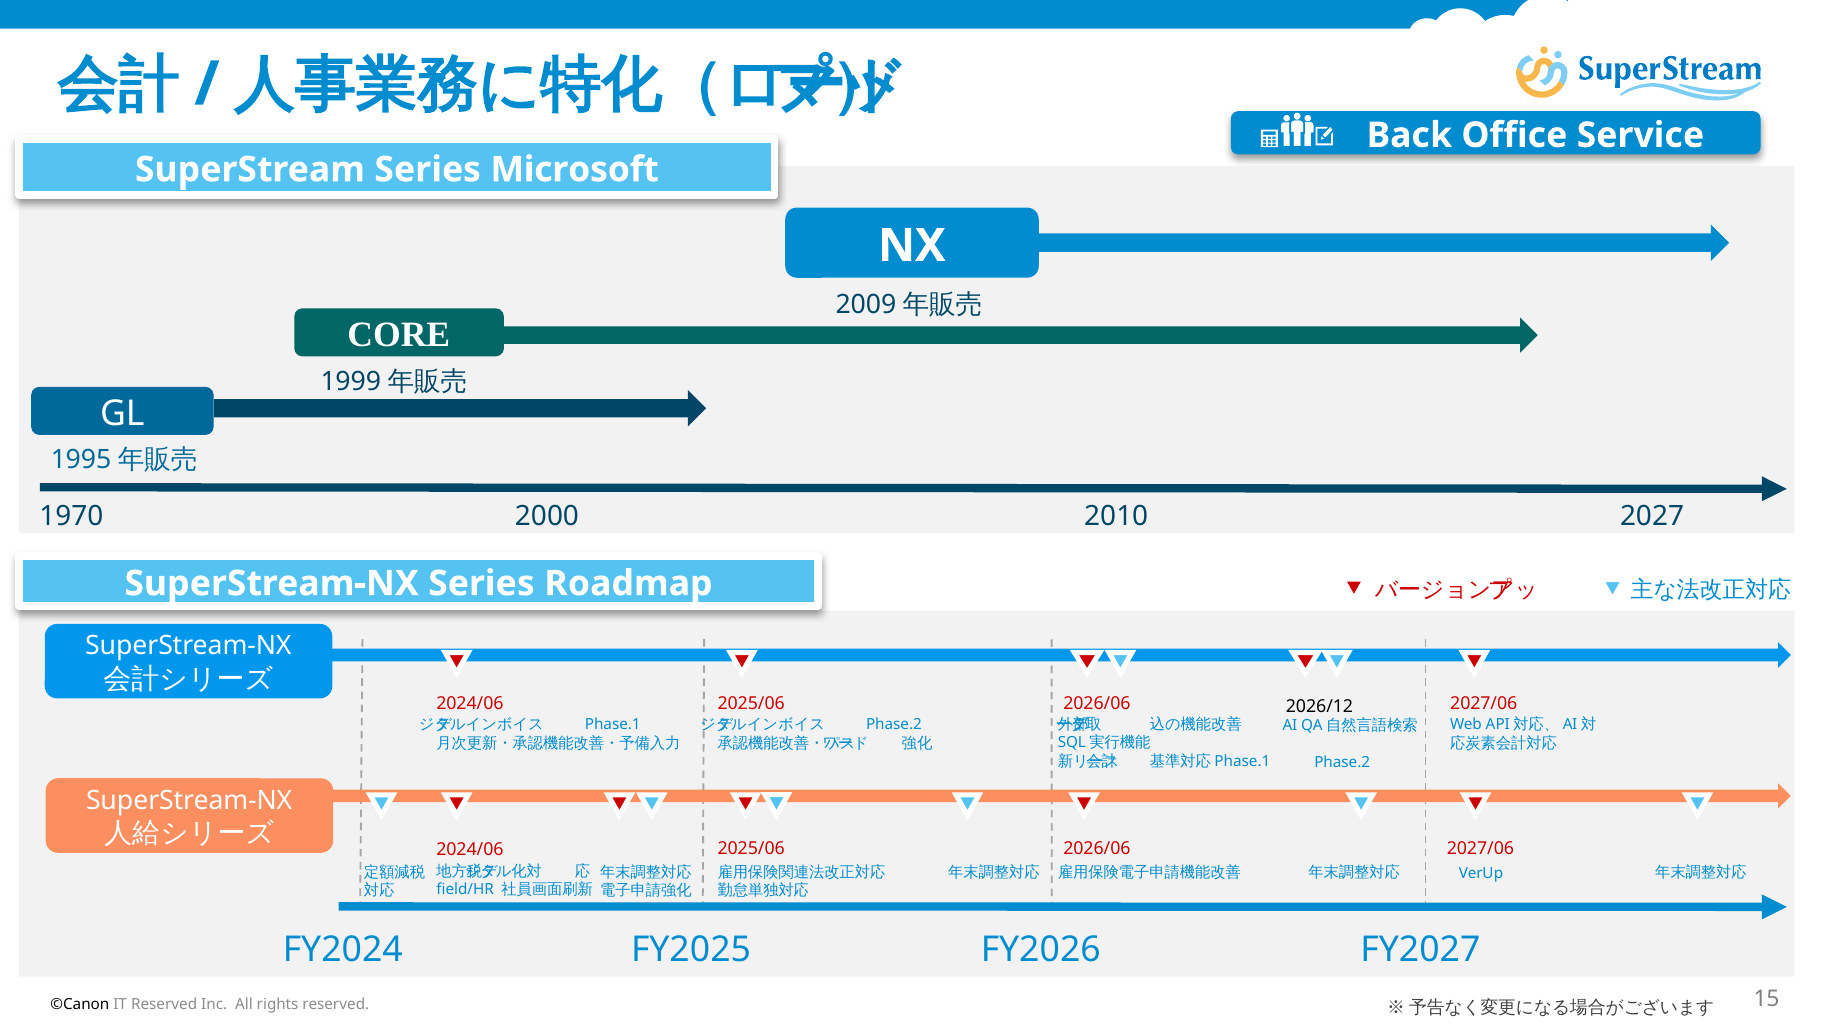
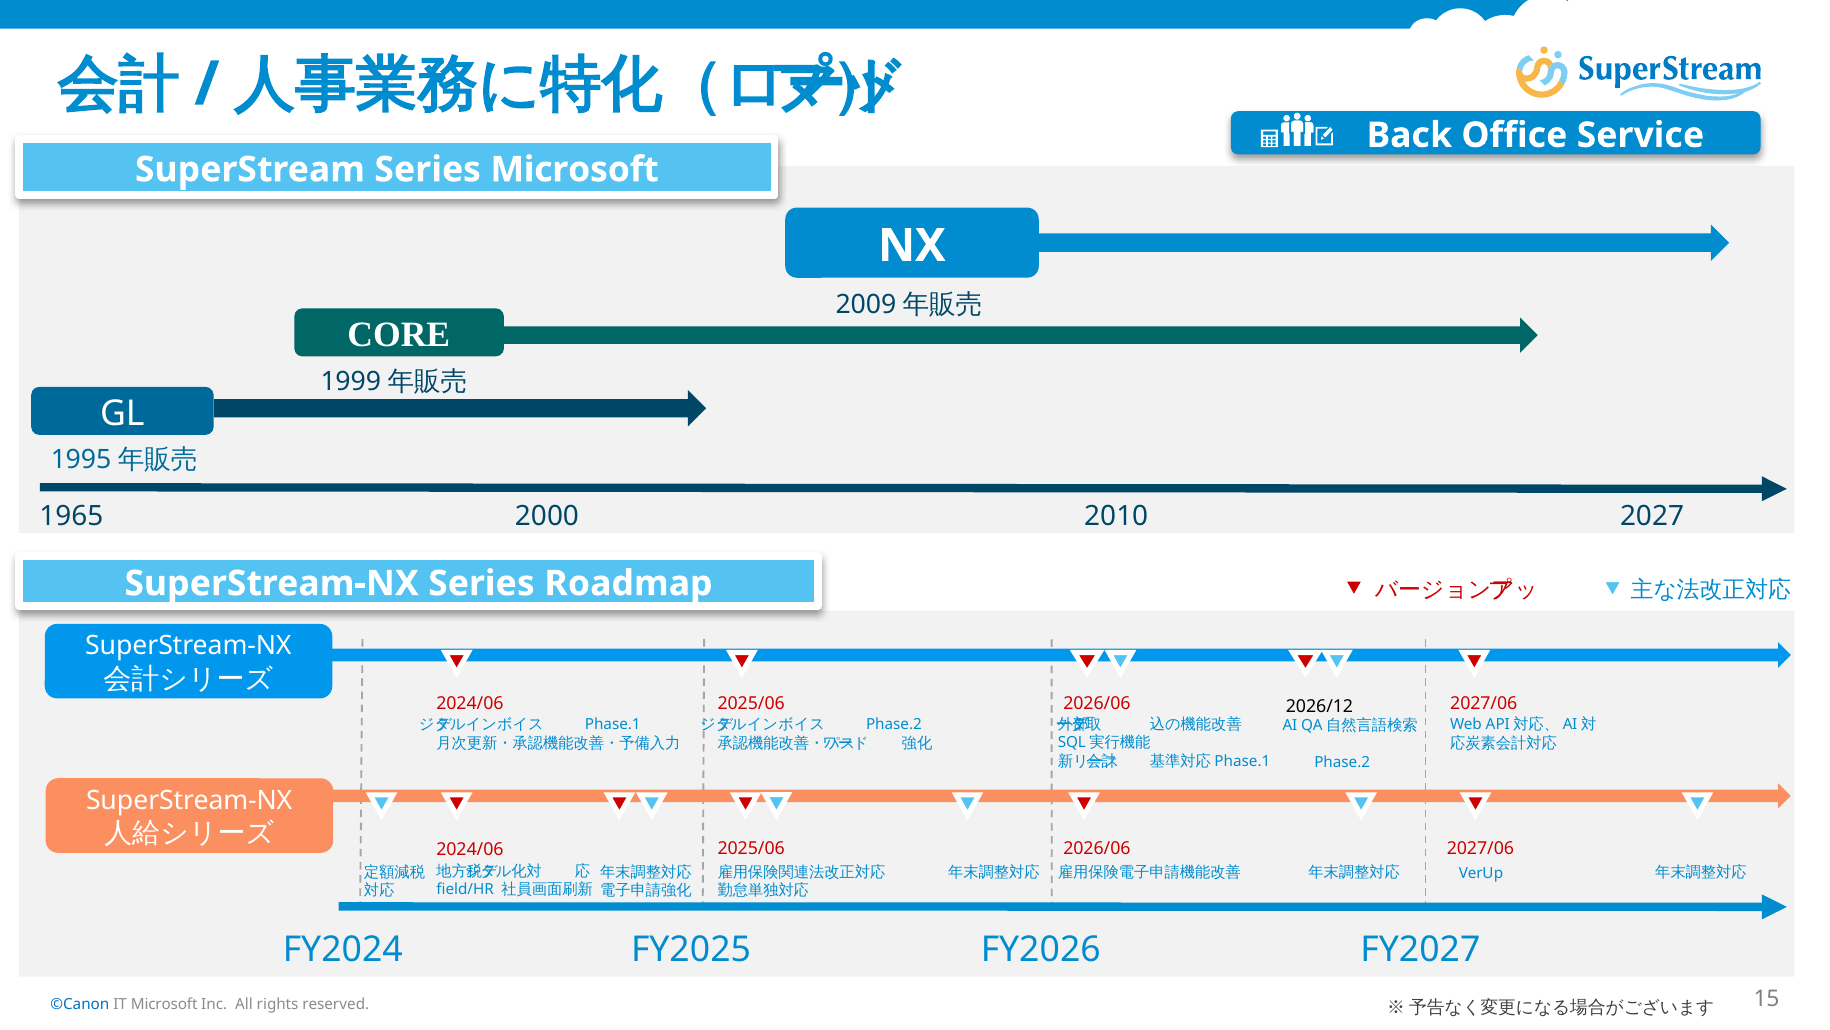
1970: 1970 -> 1965 (71, 516)
©Canon colour: black -> blue (80, 1003)
IT Reserved: Reserved -> Microsoft (164, 1003)
